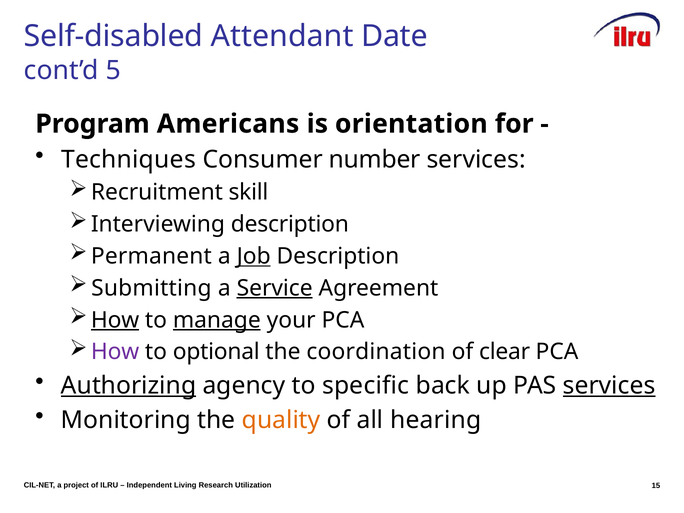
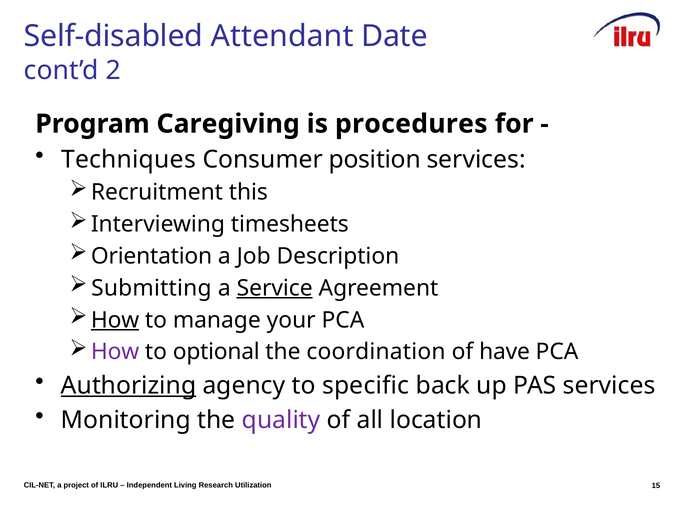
5: 5 -> 2 (113, 70)
Americans: Americans -> Caregiving (228, 124)
orientation: orientation -> procedures (411, 124)
number: number -> position (375, 159)
skill: skill -> this (248, 192)
Interviewing description: description -> timesheets (290, 224)
Permanent: Permanent -> Orientation (152, 256)
Job underline: present -> none (254, 256)
manage underline: present -> none (217, 320)
clear: clear -> have (505, 352)
services underline: present -> none (609, 385)
quality colour: orange -> purple (281, 420)
hearing: hearing -> location (436, 420)
